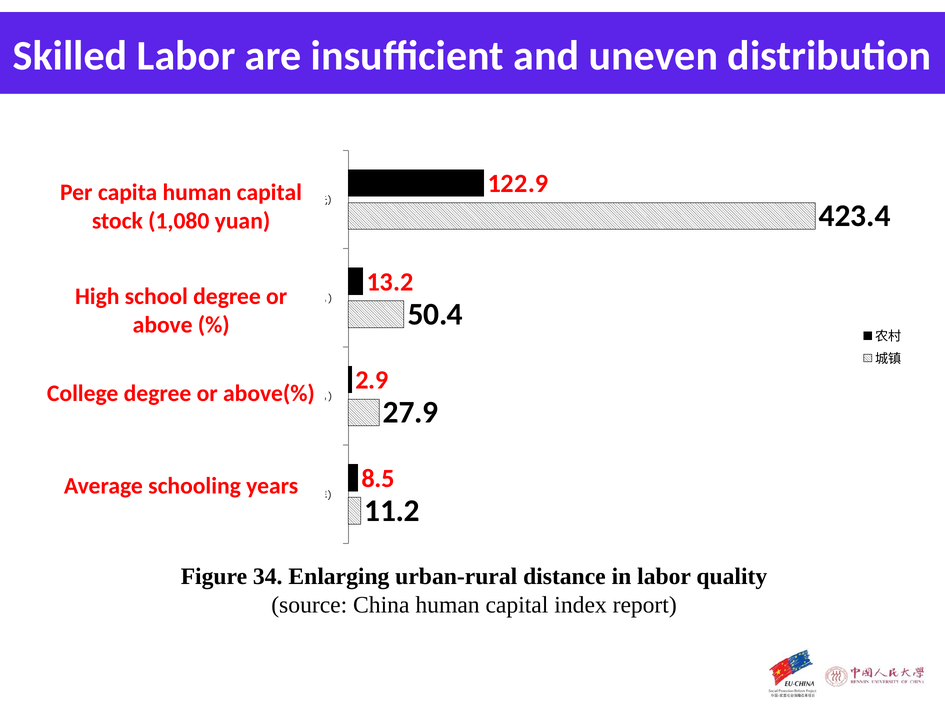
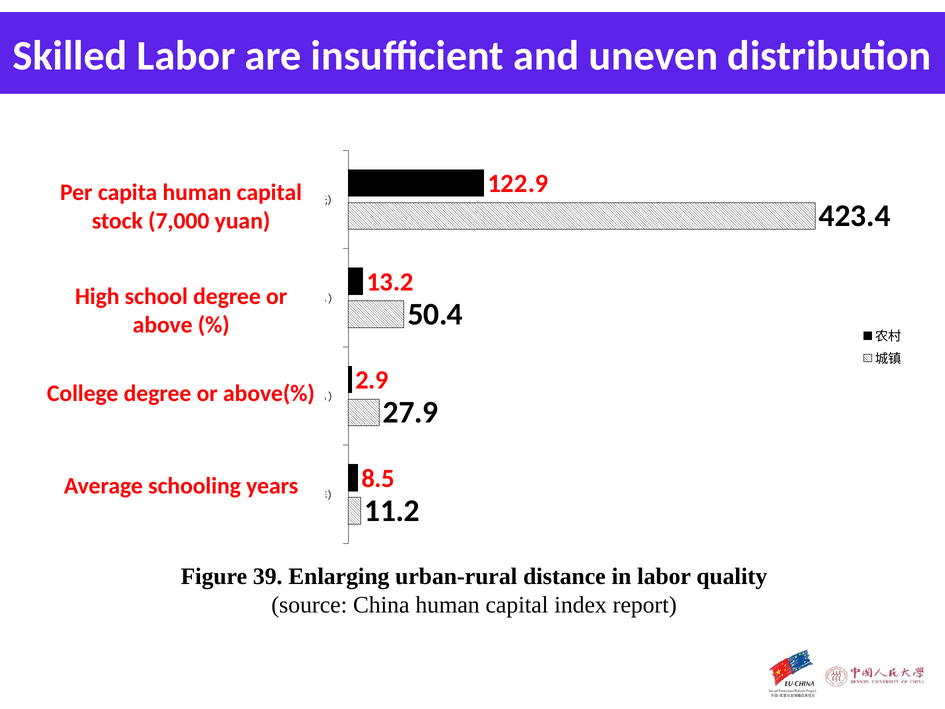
1,080: 1,080 -> 7,000 (179, 221)
34: 34 -> 39 (268, 576)
